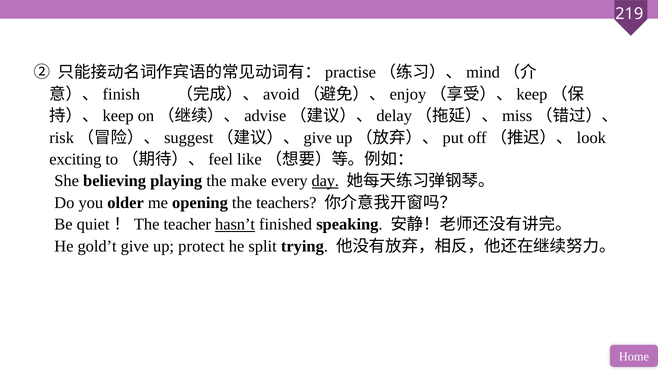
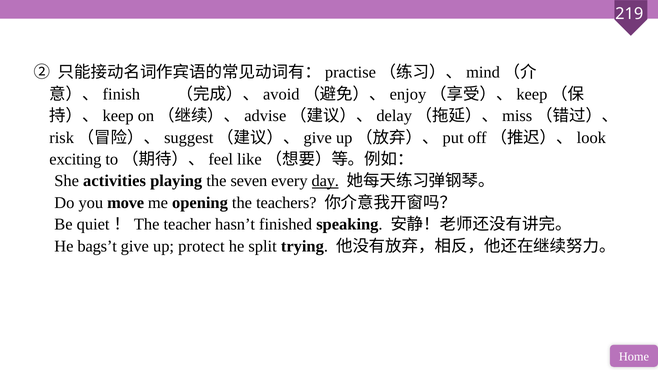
believing: believing -> activities (115, 181)
make: make -> seven (249, 181)
older: older -> move (126, 203)
hasn’t underline: present -> none (235, 224)
gold’t: gold’t -> bags’t (97, 246)
